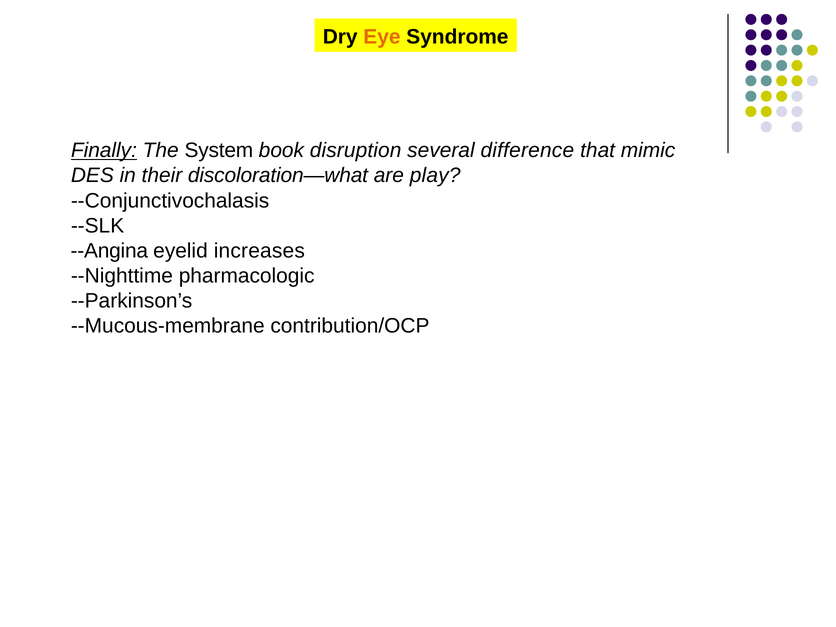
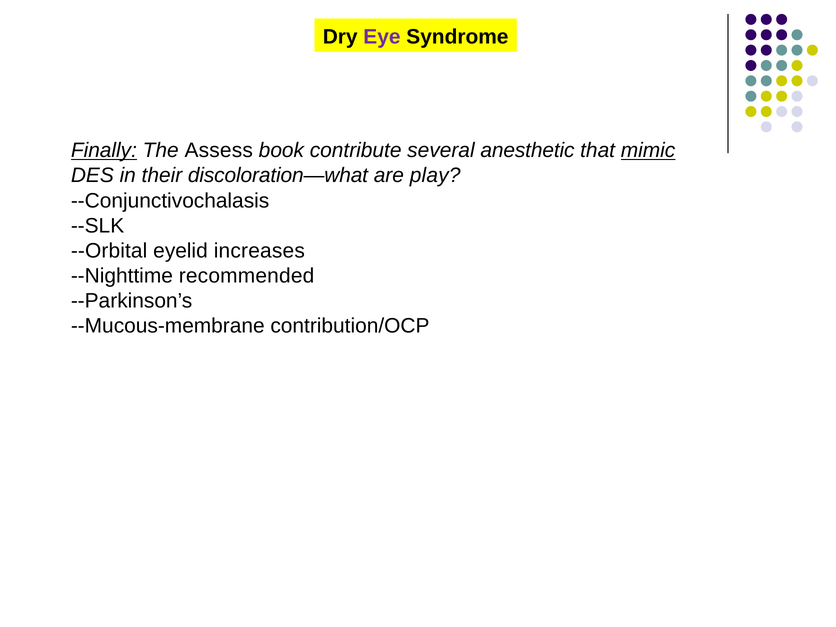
Eye colour: orange -> purple (382, 37)
System: System -> Assess (219, 150)
disruption: disruption -> contribute (356, 150)
difference: difference -> anesthetic (527, 150)
mimic underline: none -> present (648, 150)
--Angina: --Angina -> --Orbital (109, 251)
pharmacologic: pharmacologic -> recommended (247, 276)
